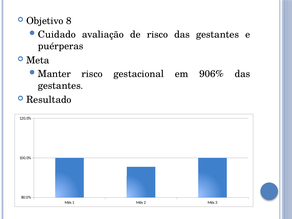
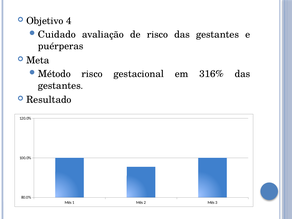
8: 8 -> 4 (69, 21)
Manter: Manter -> Método (54, 74)
906%: 906% -> 316% (212, 74)
